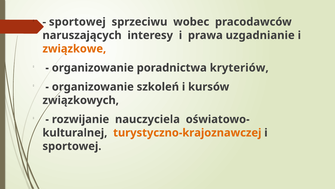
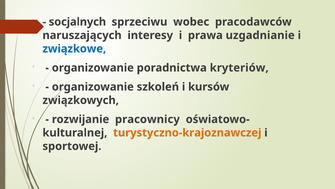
sportowej: sportowej -> socjalnych (77, 22)
związkowe colour: orange -> blue (74, 49)
nauczyciela: nauczyciela -> pracownicy (147, 119)
